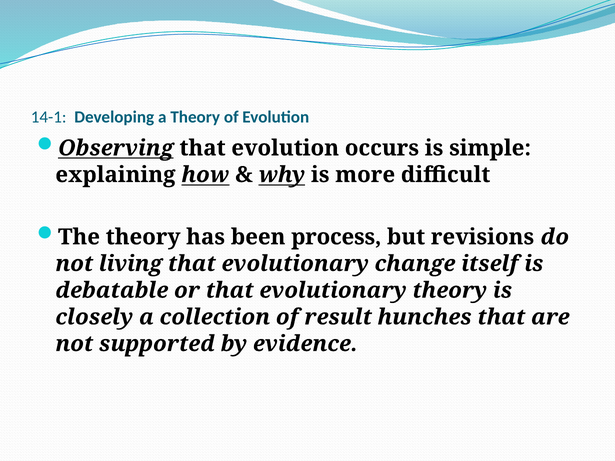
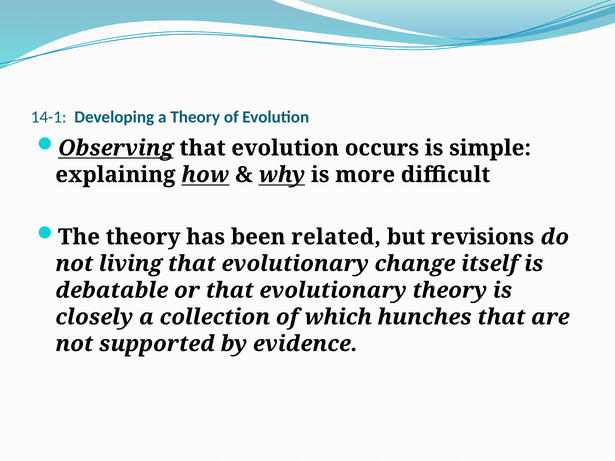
process: process -> related (336, 237)
result: result -> which (338, 317)
